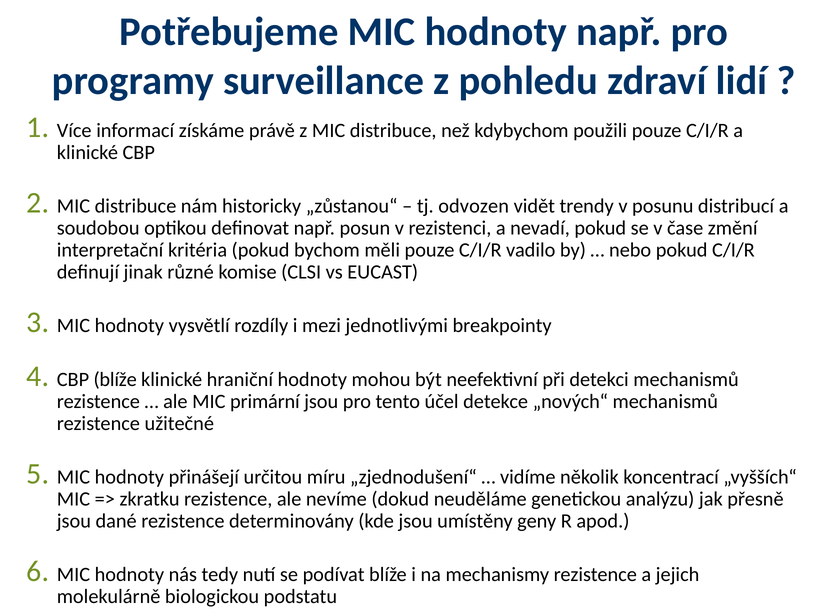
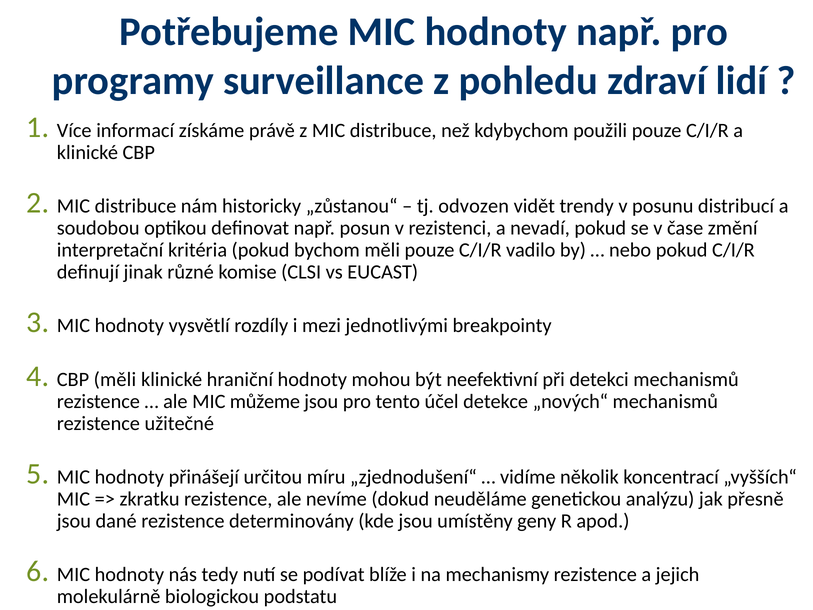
CBP blíže: blíže -> měli (115, 379)
primární: primární -> můžeme (265, 401)
